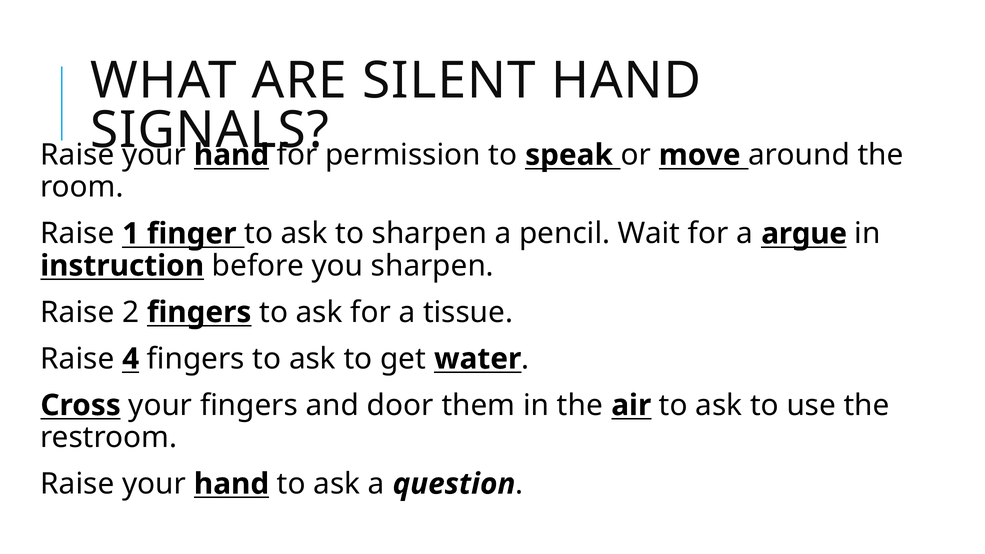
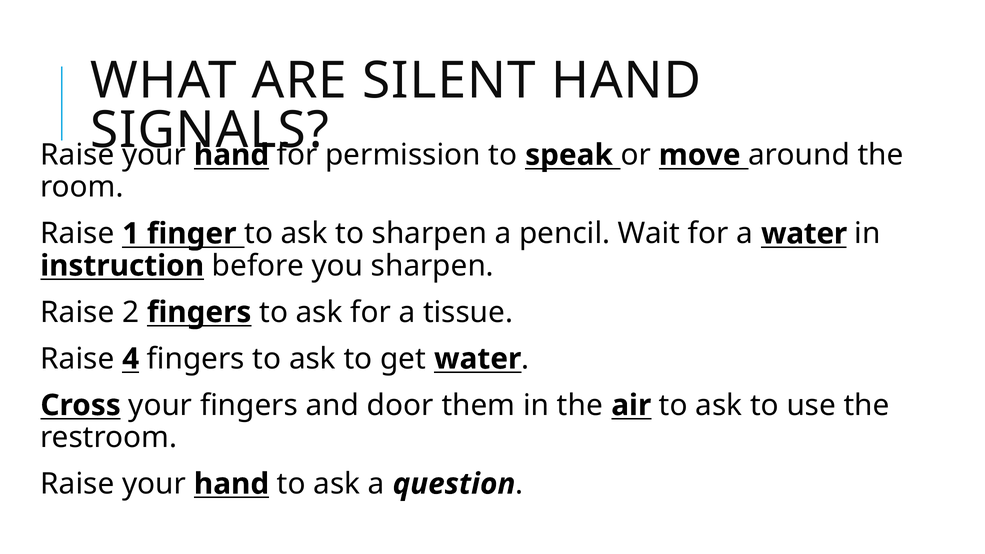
a argue: argue -> water (804, 234)
